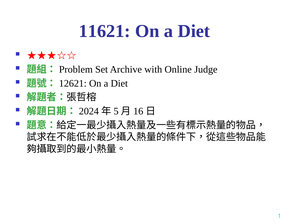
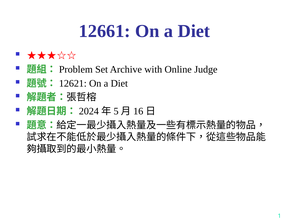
11621: 11621 -> 12661 (105, 31)
